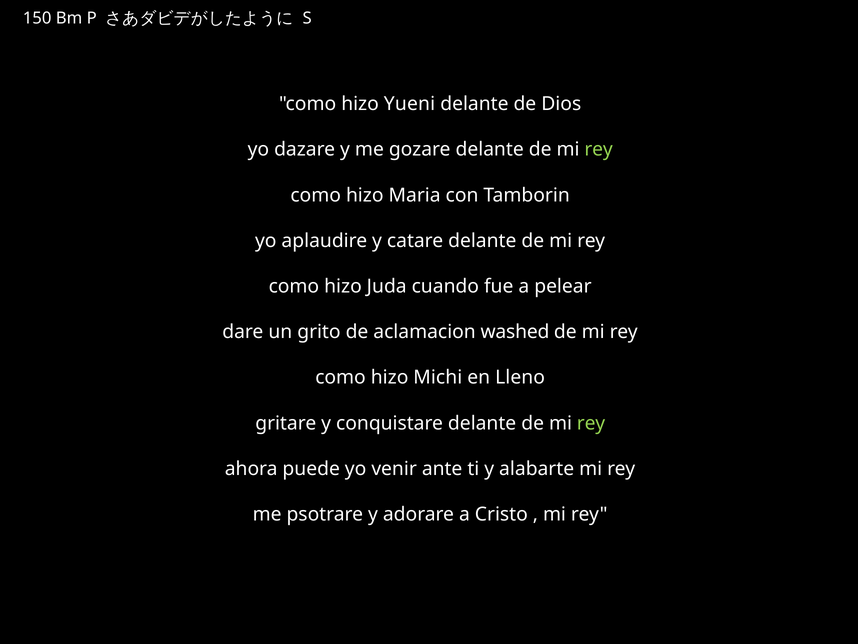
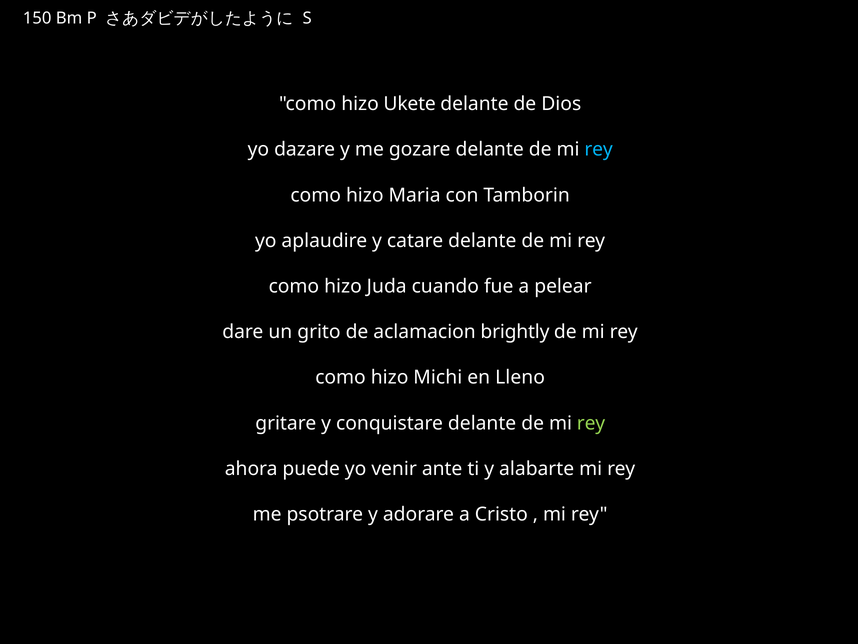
Yueni: Yueni -> Ukete (410, 104)
rey colour: light green -> light blue (599, 149)
washed: washed -> brightly (515, 332)
